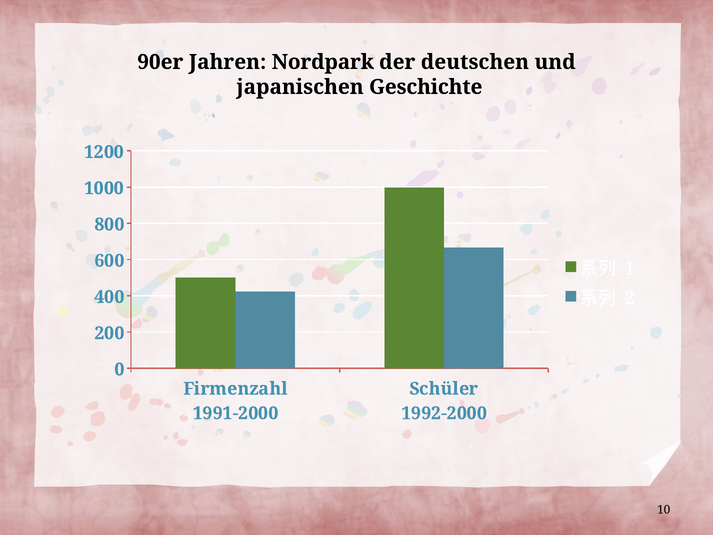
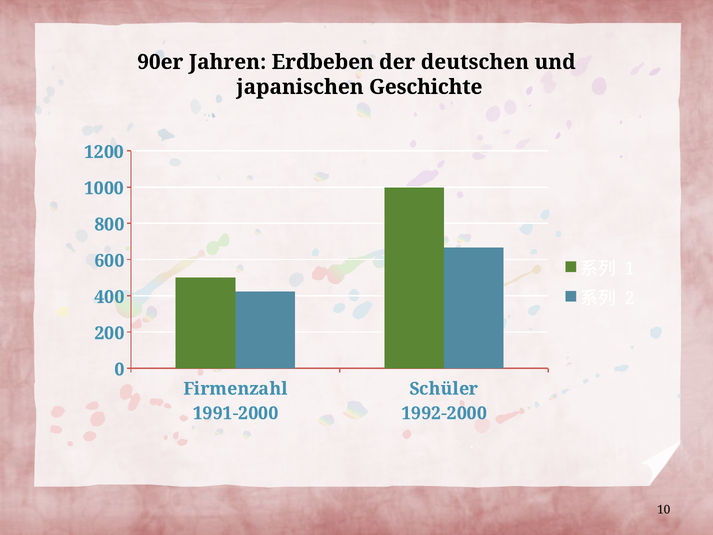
Nordpark: Nordpark -> Erdbeben (323, 62)
